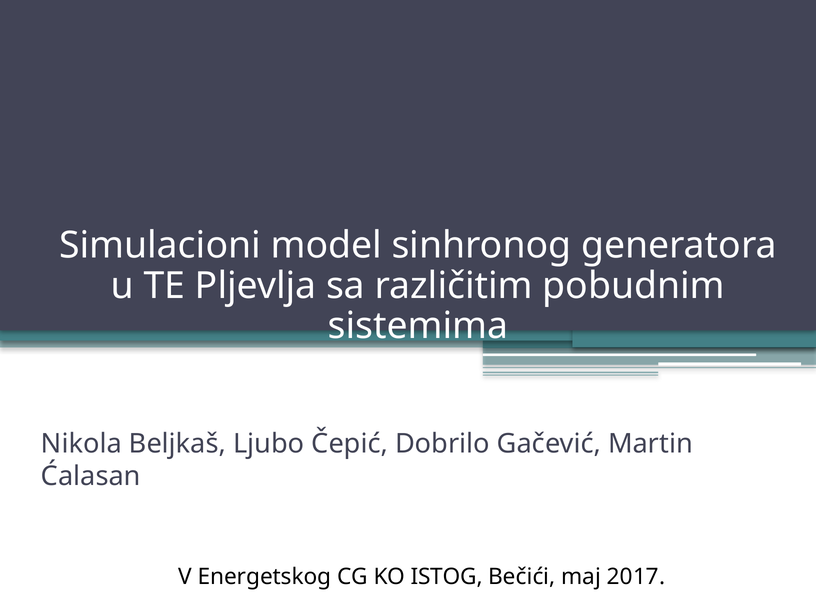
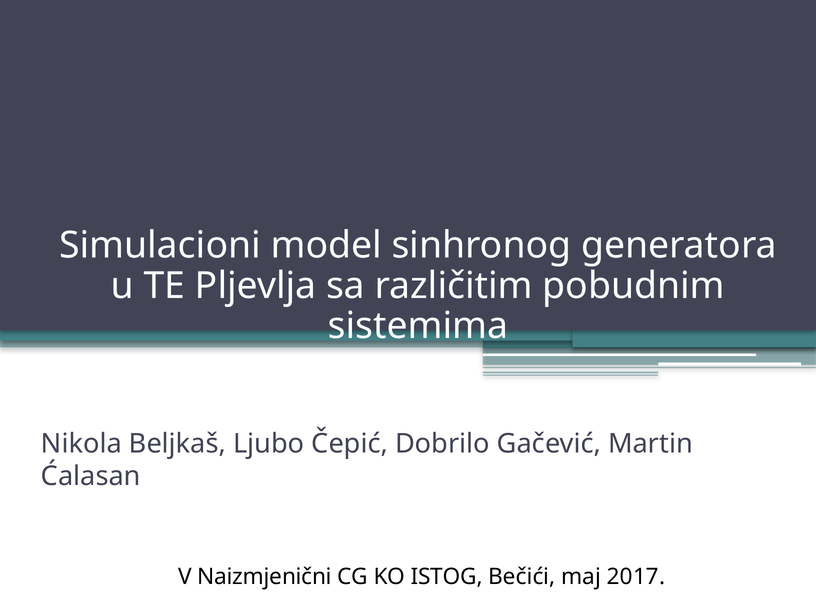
Energetskog: Energetskog -> Naizmjenični (265, 577)
